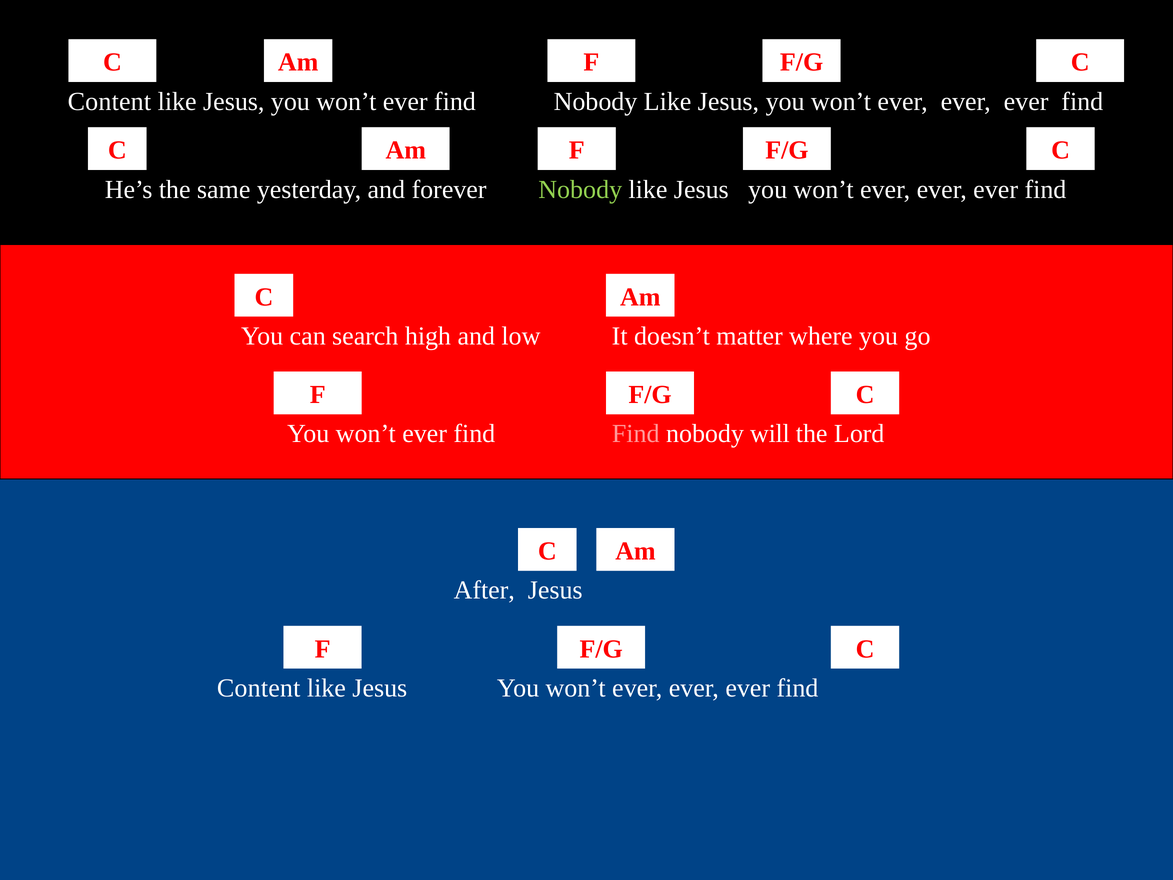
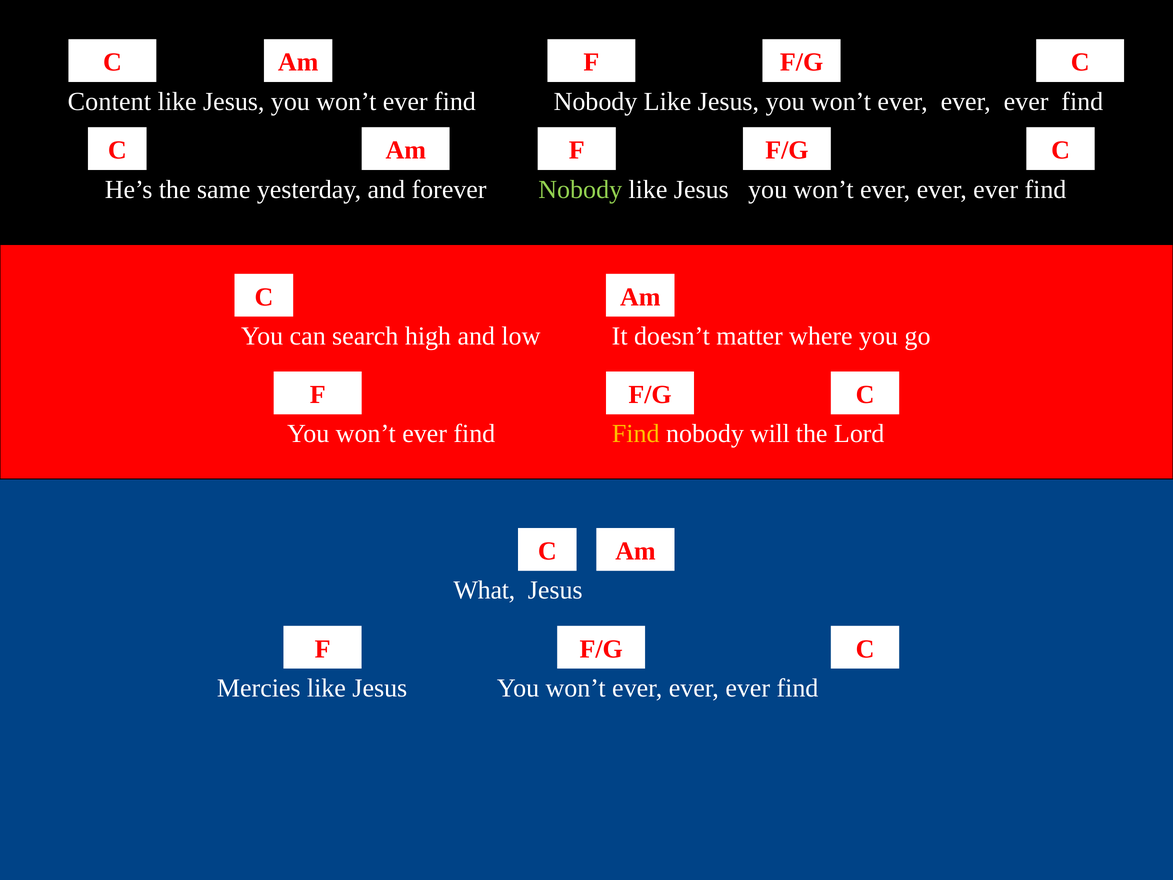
Find colour: pink -> yellow (636, 434)
After: After -> What (484, 590)
Content: Content -> Mercies (259, 688)
